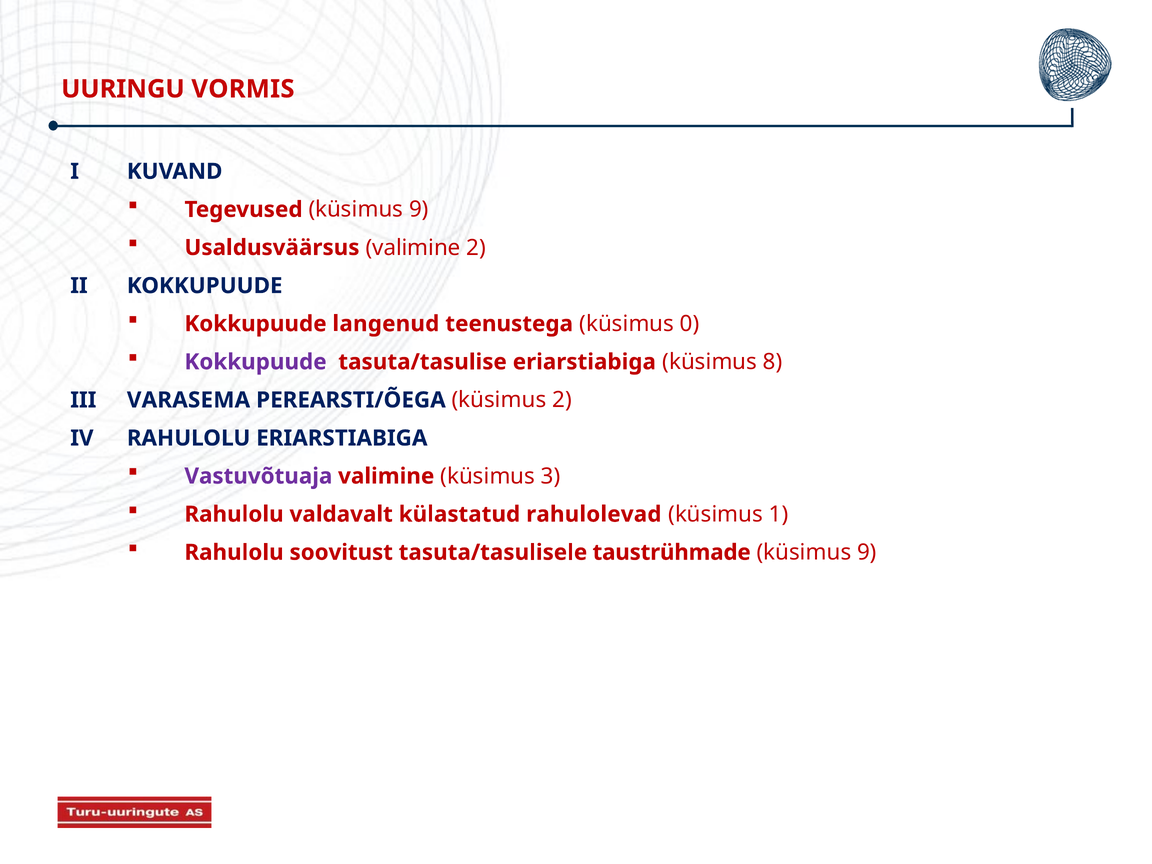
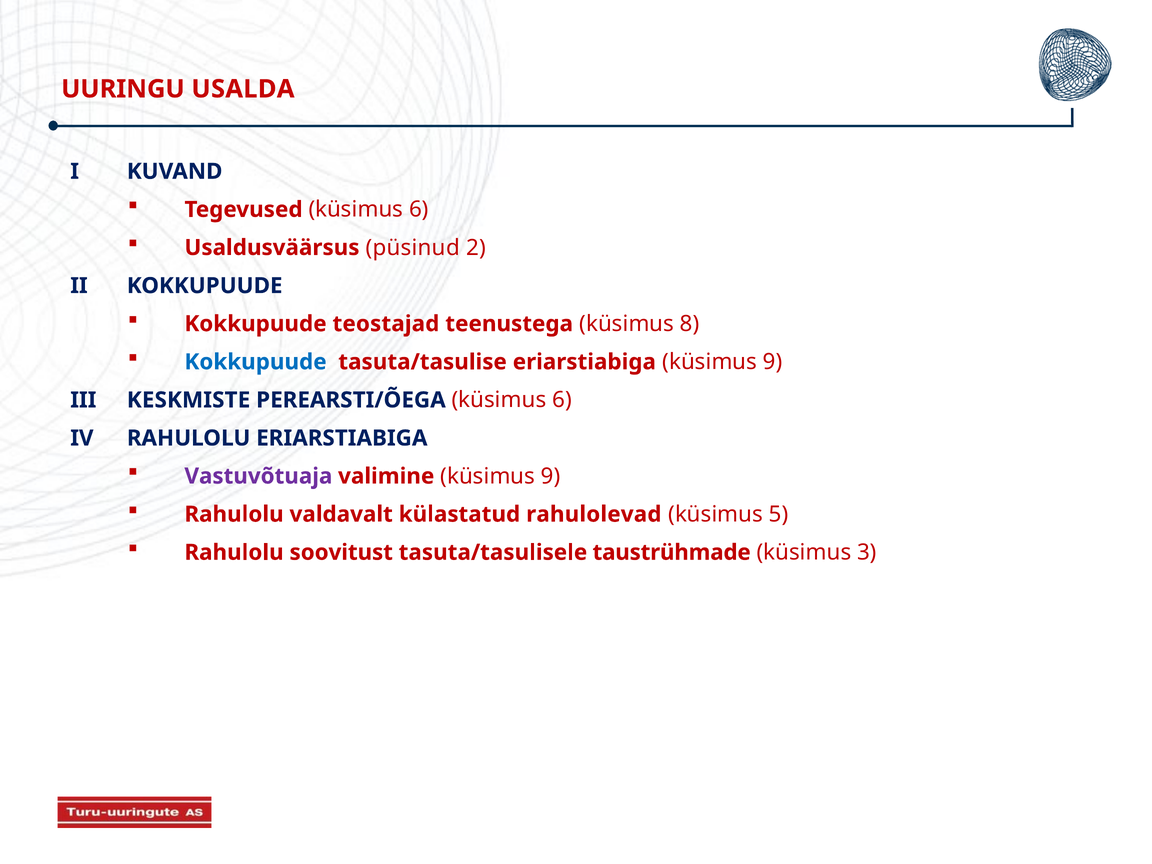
VORMIS: VORMIS -> USALDA (243, 89)
Tegevused küsimus 9: 9 -> 6 (419, 210)
Usaldusväärsus valimine: valimine -> püsinud (413, 248)
langenud: langenud -> teostajad (386, 324)
0: 0 -> 8 (690, 324)
Kokkupuude colour: purple -> blue (256, 362)
eriarstiabiga küsimus 8: 8 -> 9 (773, 362)
VARASEMA: VARASEMA -> KESKMISTE (189, 400)
PEREARSTI/ÕEGA küsimus 2: 2 -> 6 (562, 400)
valimine küsimus 3: 3 -> 9 (551, 476)
1: 1 -> 5 (779, 514)
9: 9 -> 3 (867, 552)
